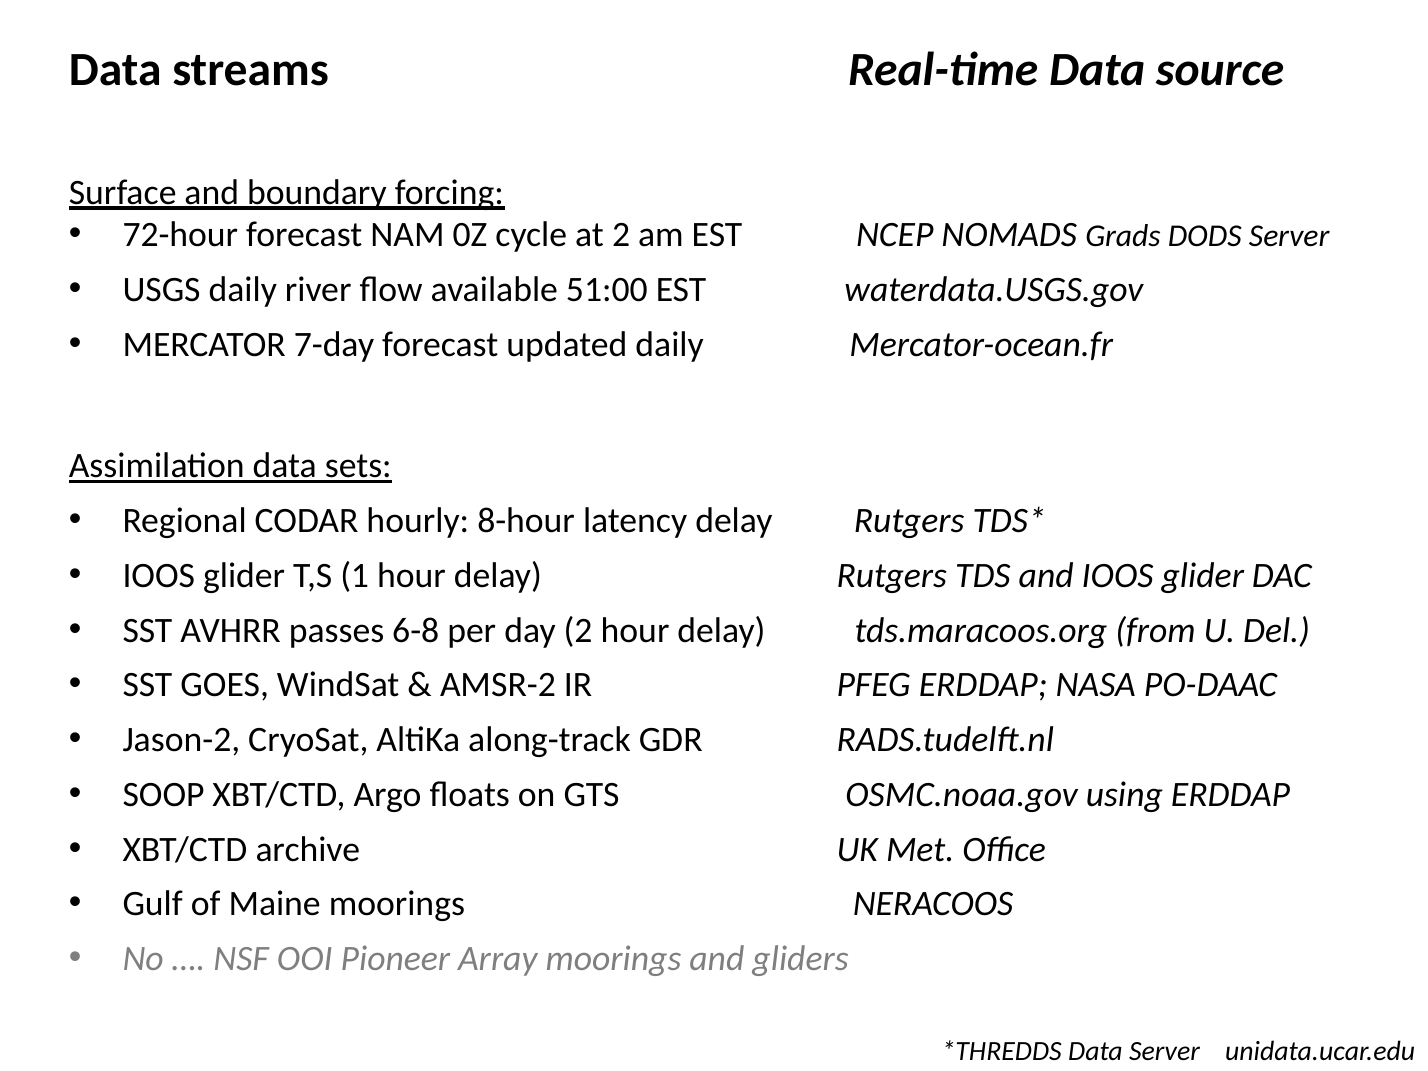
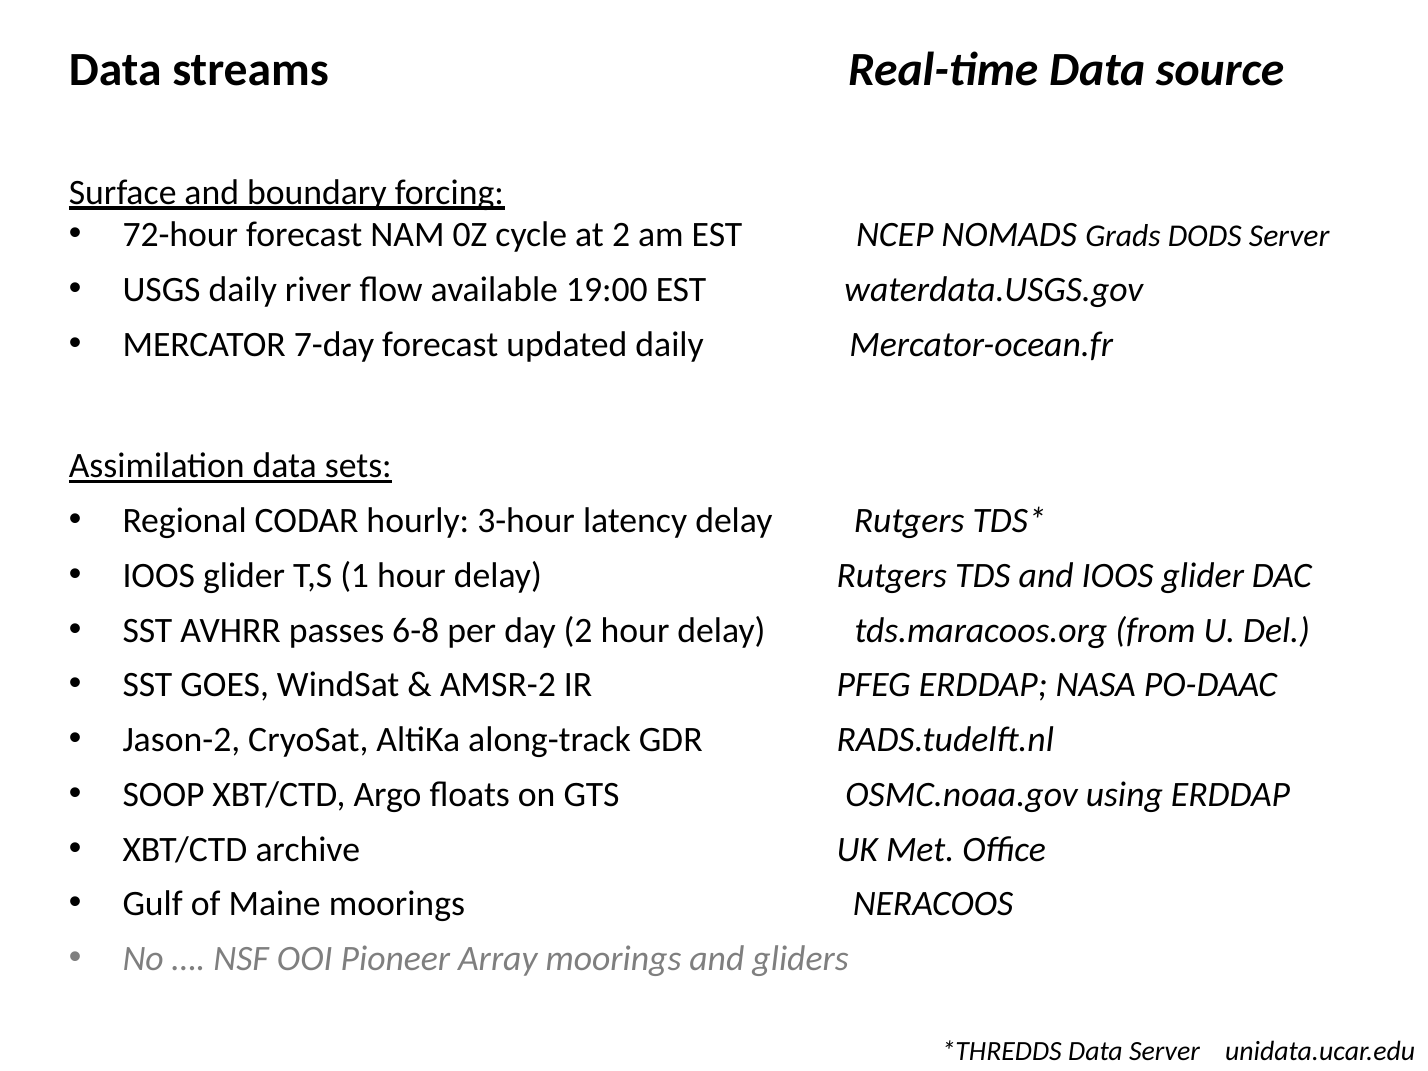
51:00: 51:00 -> 19:00 (607, 290)
8-hour: 8-hour -> 3-hour (526, 521)
